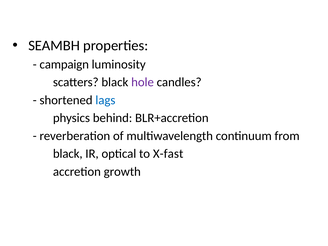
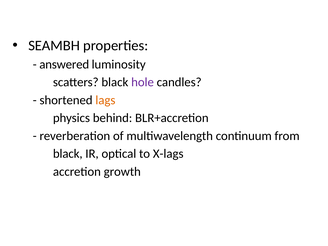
campaign: campaign -> answered (64, 64)
lags colour: blue -> orange (105, 100)
X-fast: X-fast -> X-lags (168, 154)
